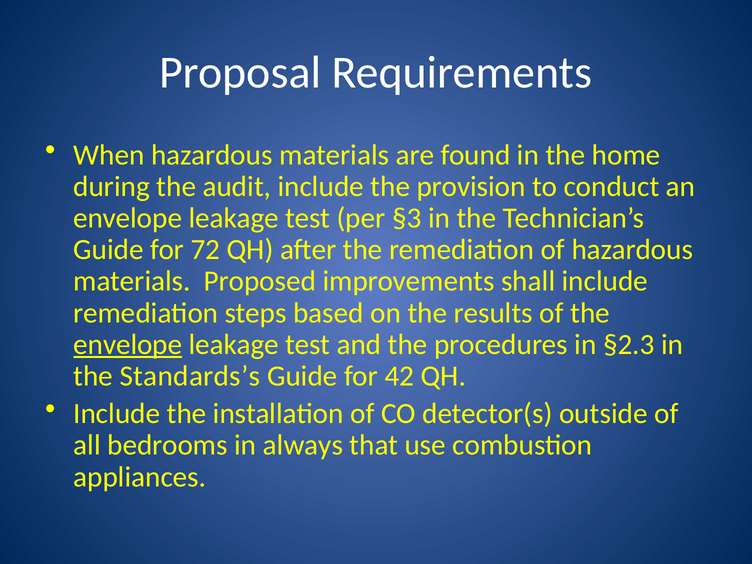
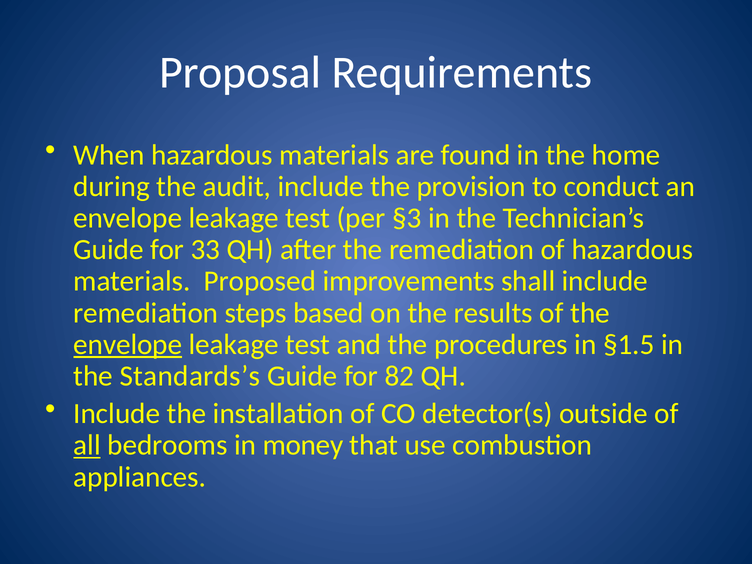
72: 72 -> 33 (205, 250)
§2.3: §2.3 -> §1.5 (629, 344)
42: 42 -> 82 (399, 376)
all underline: none -> present (87, 445)
always: always -> money (303, 445)
